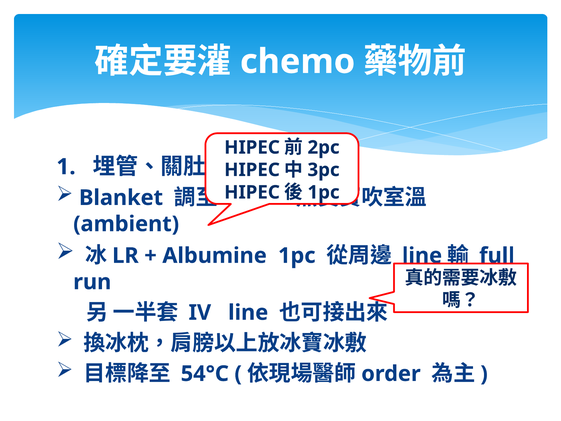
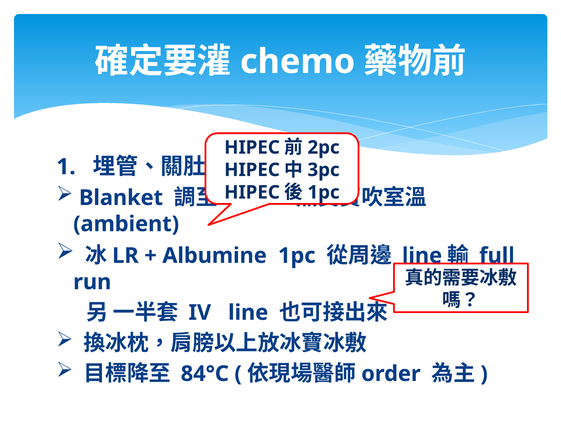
54°C: 54°C -> 84°C (205, 374)
